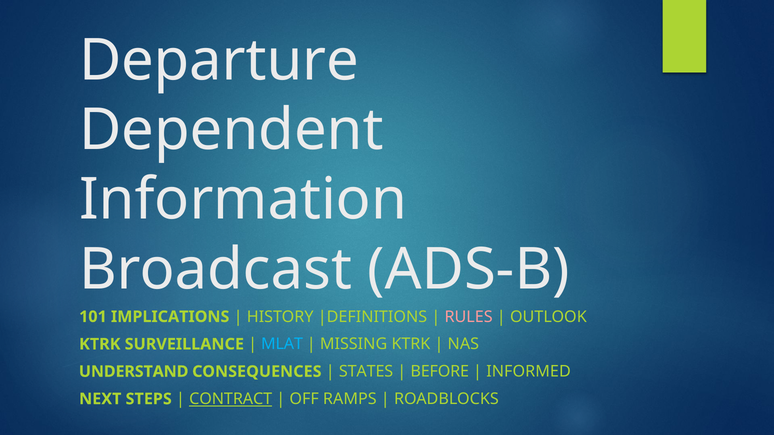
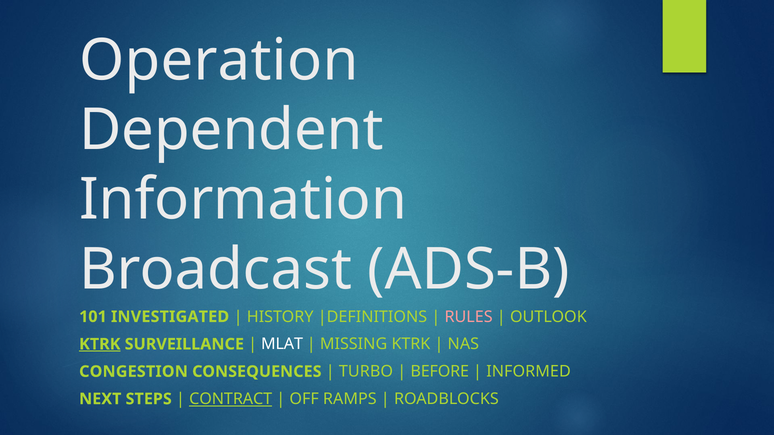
Departure: Departure -> Operation (219, 61)
IMPLICATIONS: IMPLICATIONS -> INVESTIGATED (170, 317)
KTRK underline: none -> present (100, 344)
MLAT colour: light blue -> white (282, 344)
UNDERSTAND: UNDERSTAND -> CONGESTION (133, 372)
STATES: STATES -> TURBO (366, 372)
